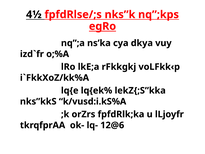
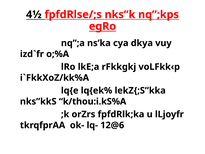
k/vusd:i.kS%A: k/vusd:i.kS%A -> k/thou:i.kS%A (93, 101)
